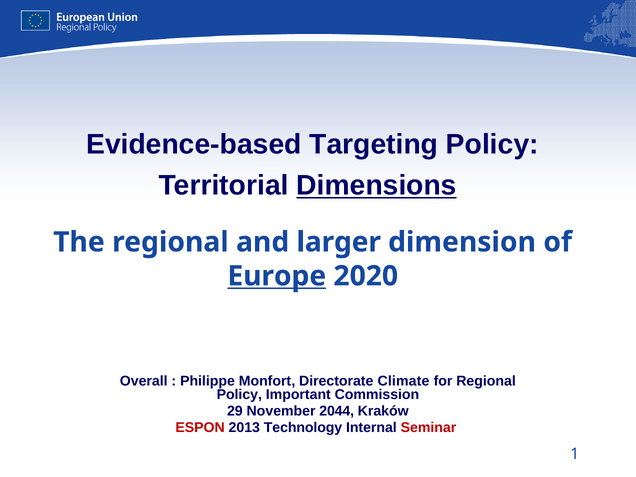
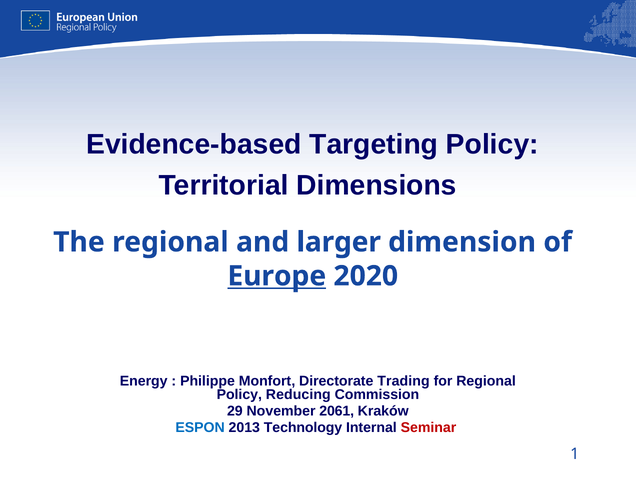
Dimensions underline: present -> none (377, 186)
Overall: Overall -> Energy (144, 381)
Climate: Climate -> Trading (404, 381)
Important: Important -> Reducing (298, 395)
2044: 2044 -> 2061 (337, 411)
ESPON colour: red -> blue (200, 428)
